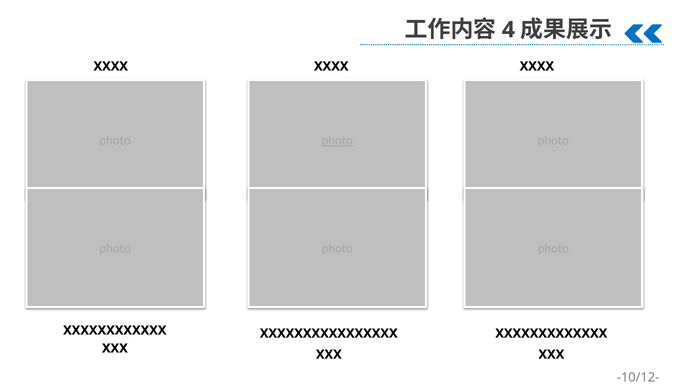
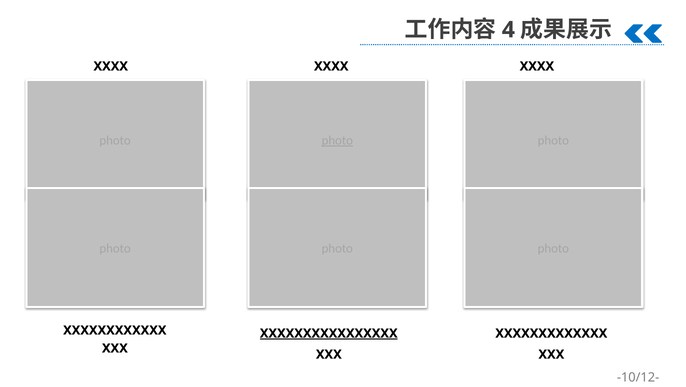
XXXXXXXXXXXXXXXX underline: none -> present (329, 333)
